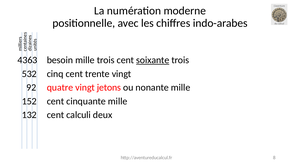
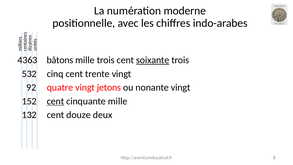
besoin: besoin -> bâtons (60, 60)
nonante mille: mille -> vingt (181, 87)
cent underline: none -> present (55, 101)
calculi: calculi -> douze (78, 115)
